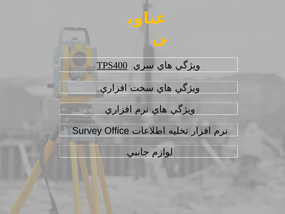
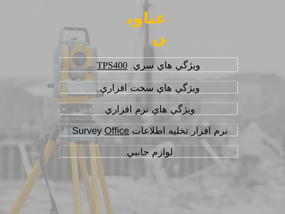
Office underline: none -> present (117, 131)
